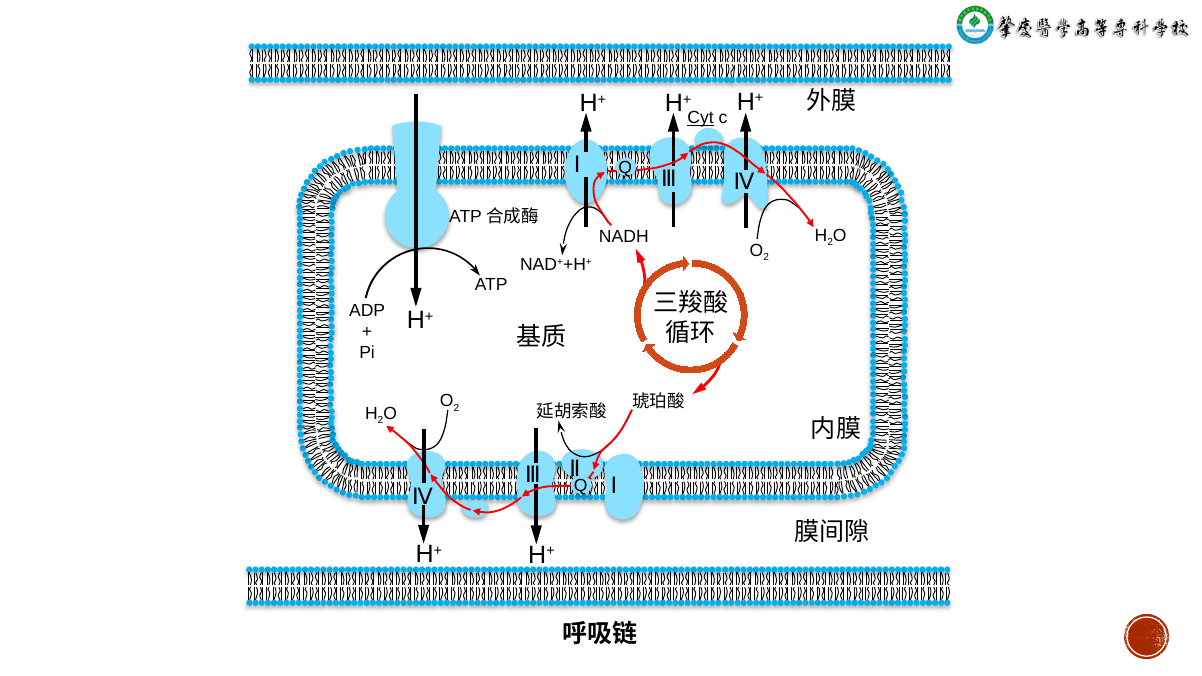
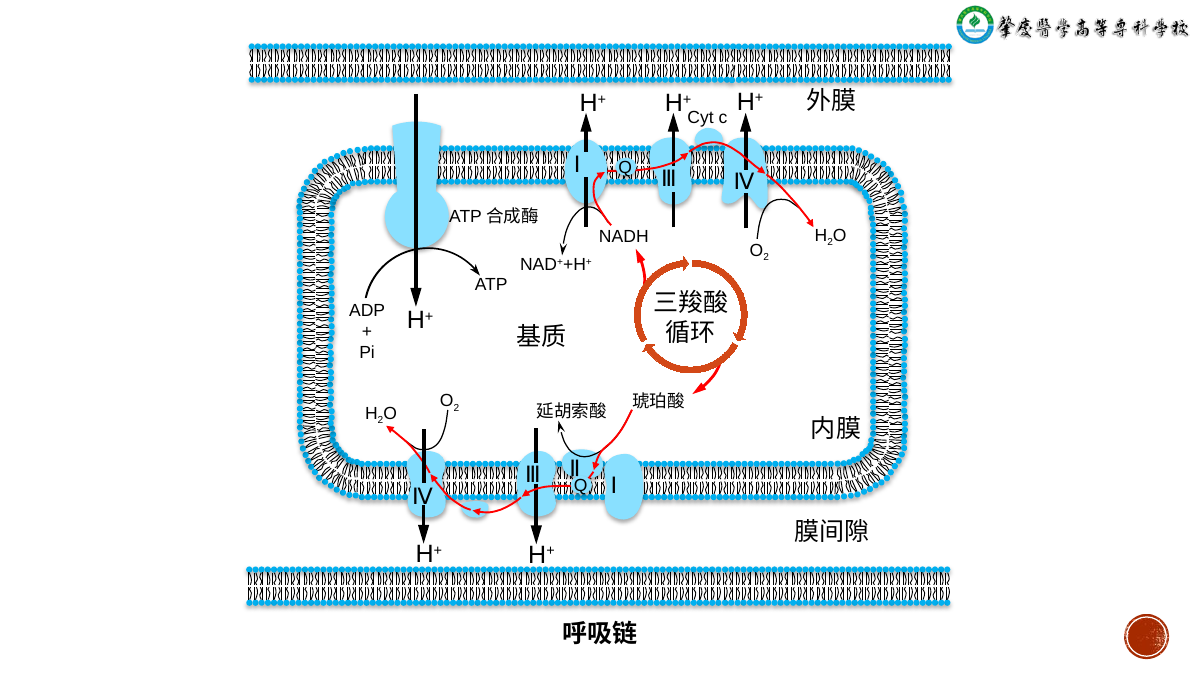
Cyt underline: present -> none (701, 118)
